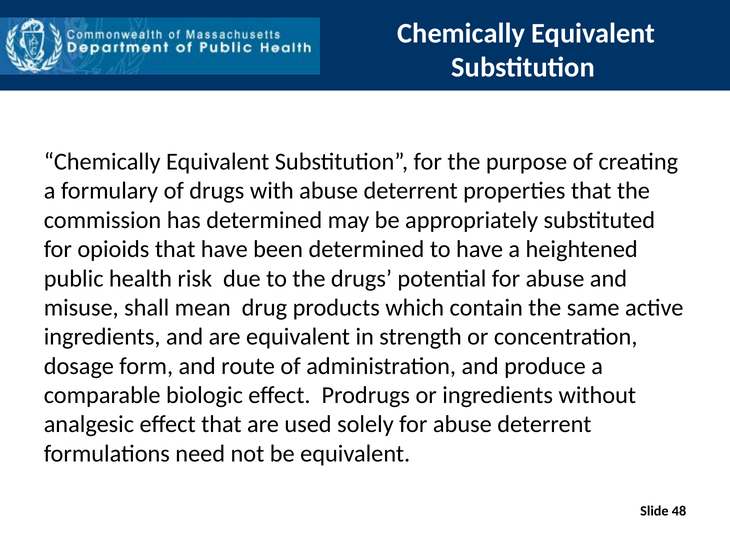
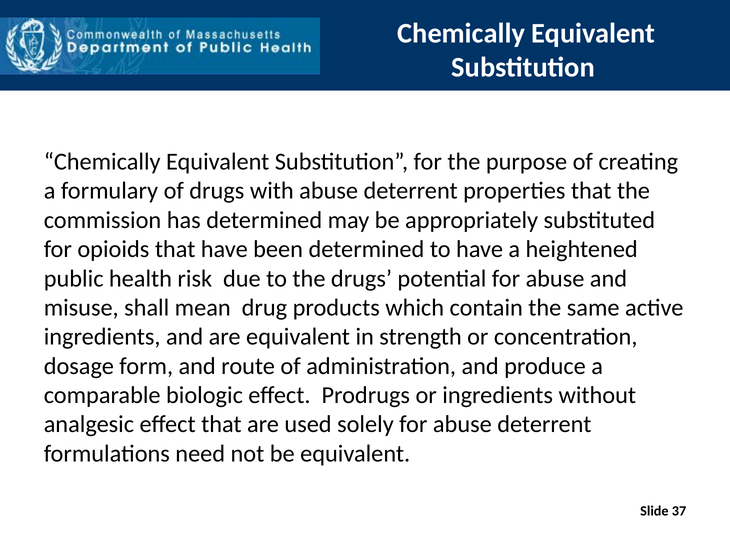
48: 48 -> 37 (679, 512)
